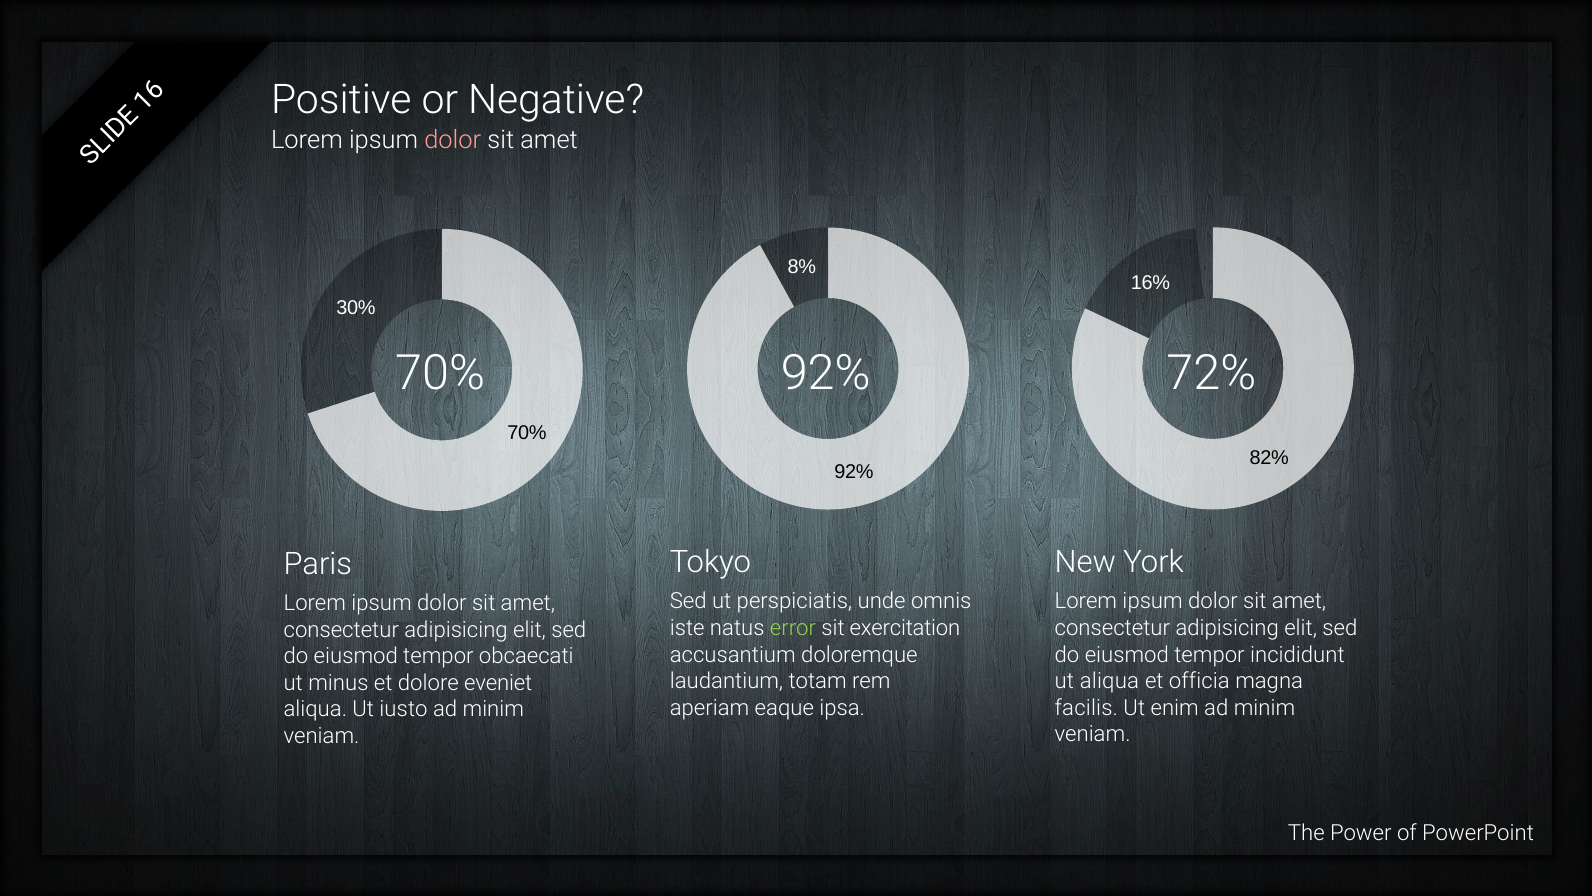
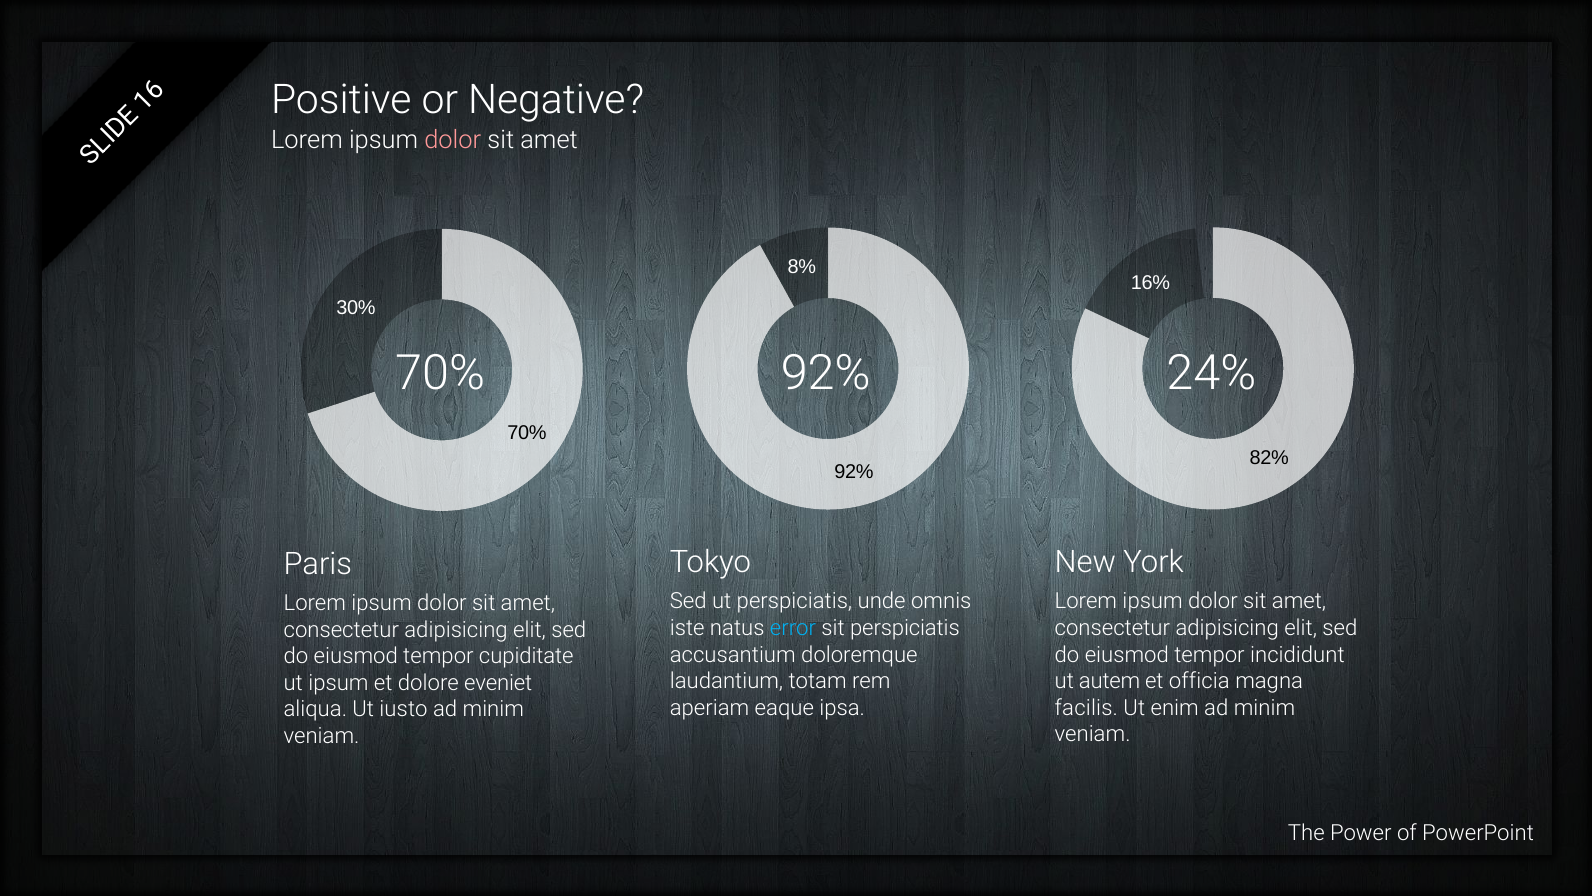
72%: 72% -> 24% (1211, 373)
error colour: light green -> light blue (793, 628)
sit exercitation: exercitation -> perspiciatis (905, 628)
obcaecati: obcaecati -> cupiditate (526, 656)
ut aliqua: aliqua -> autem (1110, 681)
ut minus: minus -> ipsum (338, 683)
